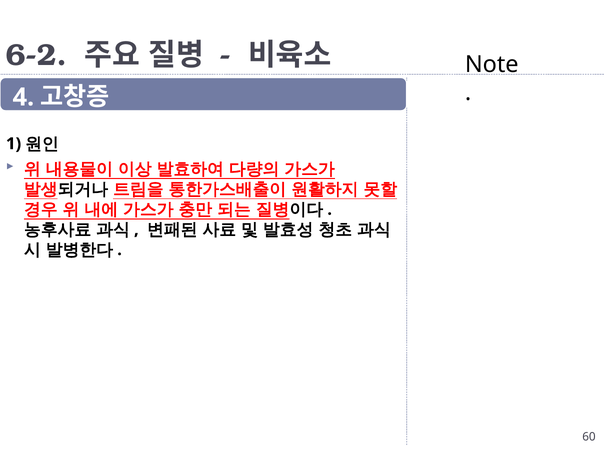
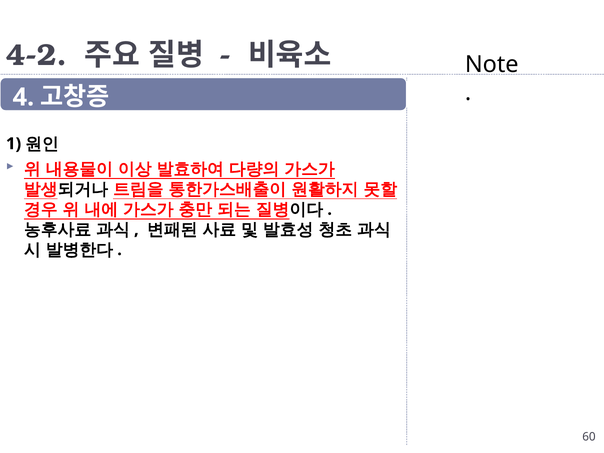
6-2: 6-2 -> 4-2 (36, 55)
